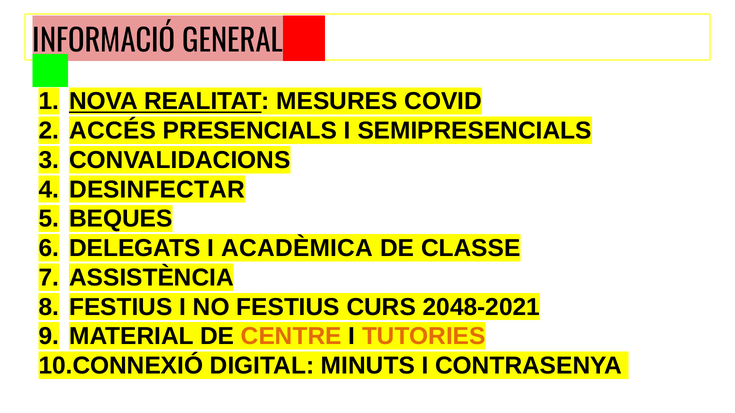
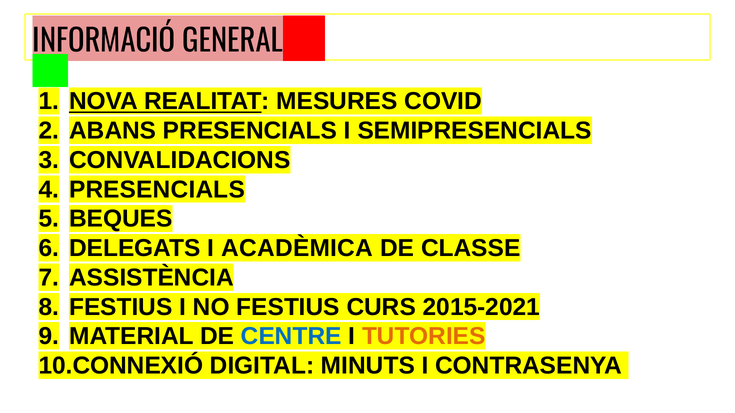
ACCÉS: ACCÉS -> ABANS (113, 131)
DESINFECTAR: DESINFECTAR -> PRESENCIALS (157, 190)
2048-2021: 2048-2021 -> 2015-2021 (481, 307)
CENTRE colour: orange -> blue (291, 337)
